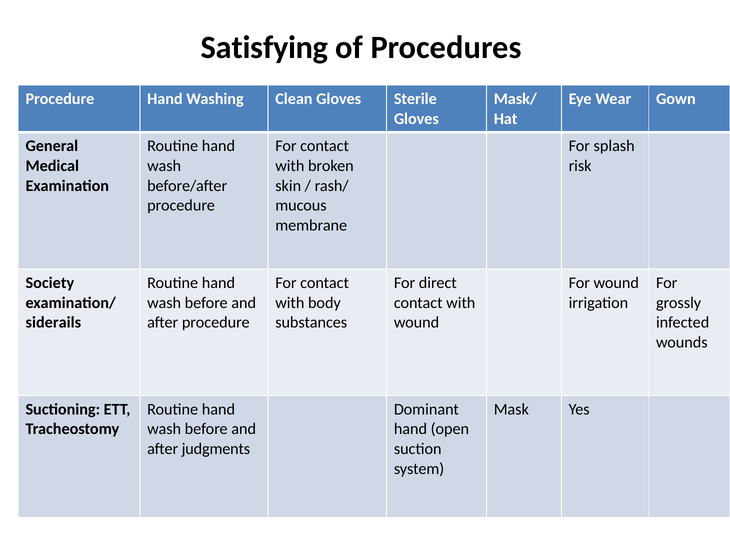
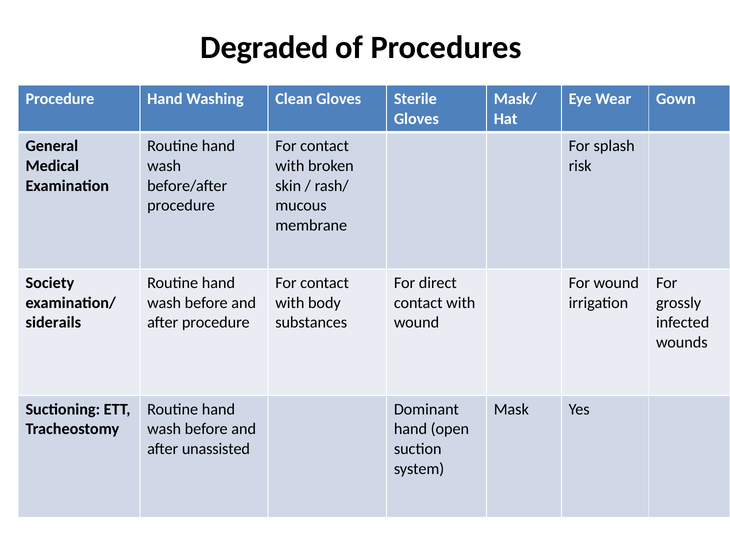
Satisfying: Satisfying -> Degraded (265, 47)
judgments: judgments -> unassisted (216, 449)
